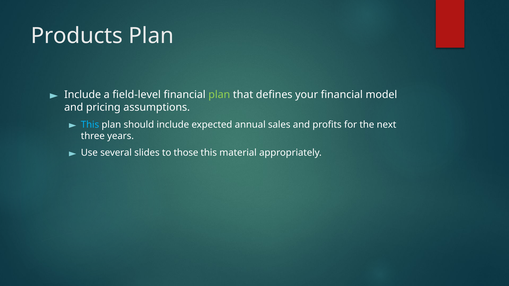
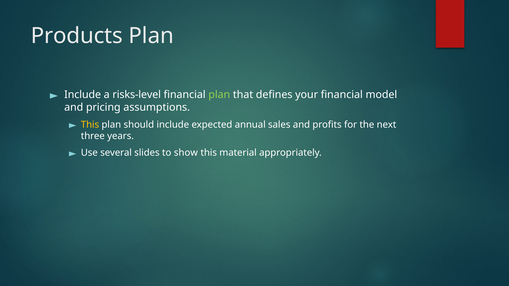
field-level: field-level -> risks-level (137, 95)
This colour: light blue -> yellow (90, 125)
those: those -> show (186, 153)
